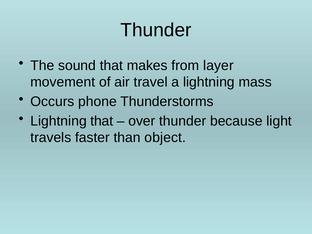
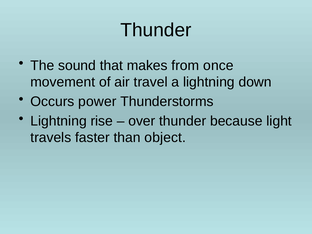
layer: layer -> once (218, 65)
mass: mass -> down (255, 82)
phone: phone -> power (97, 102)
Lightning that: that -> rise (102, 121)
